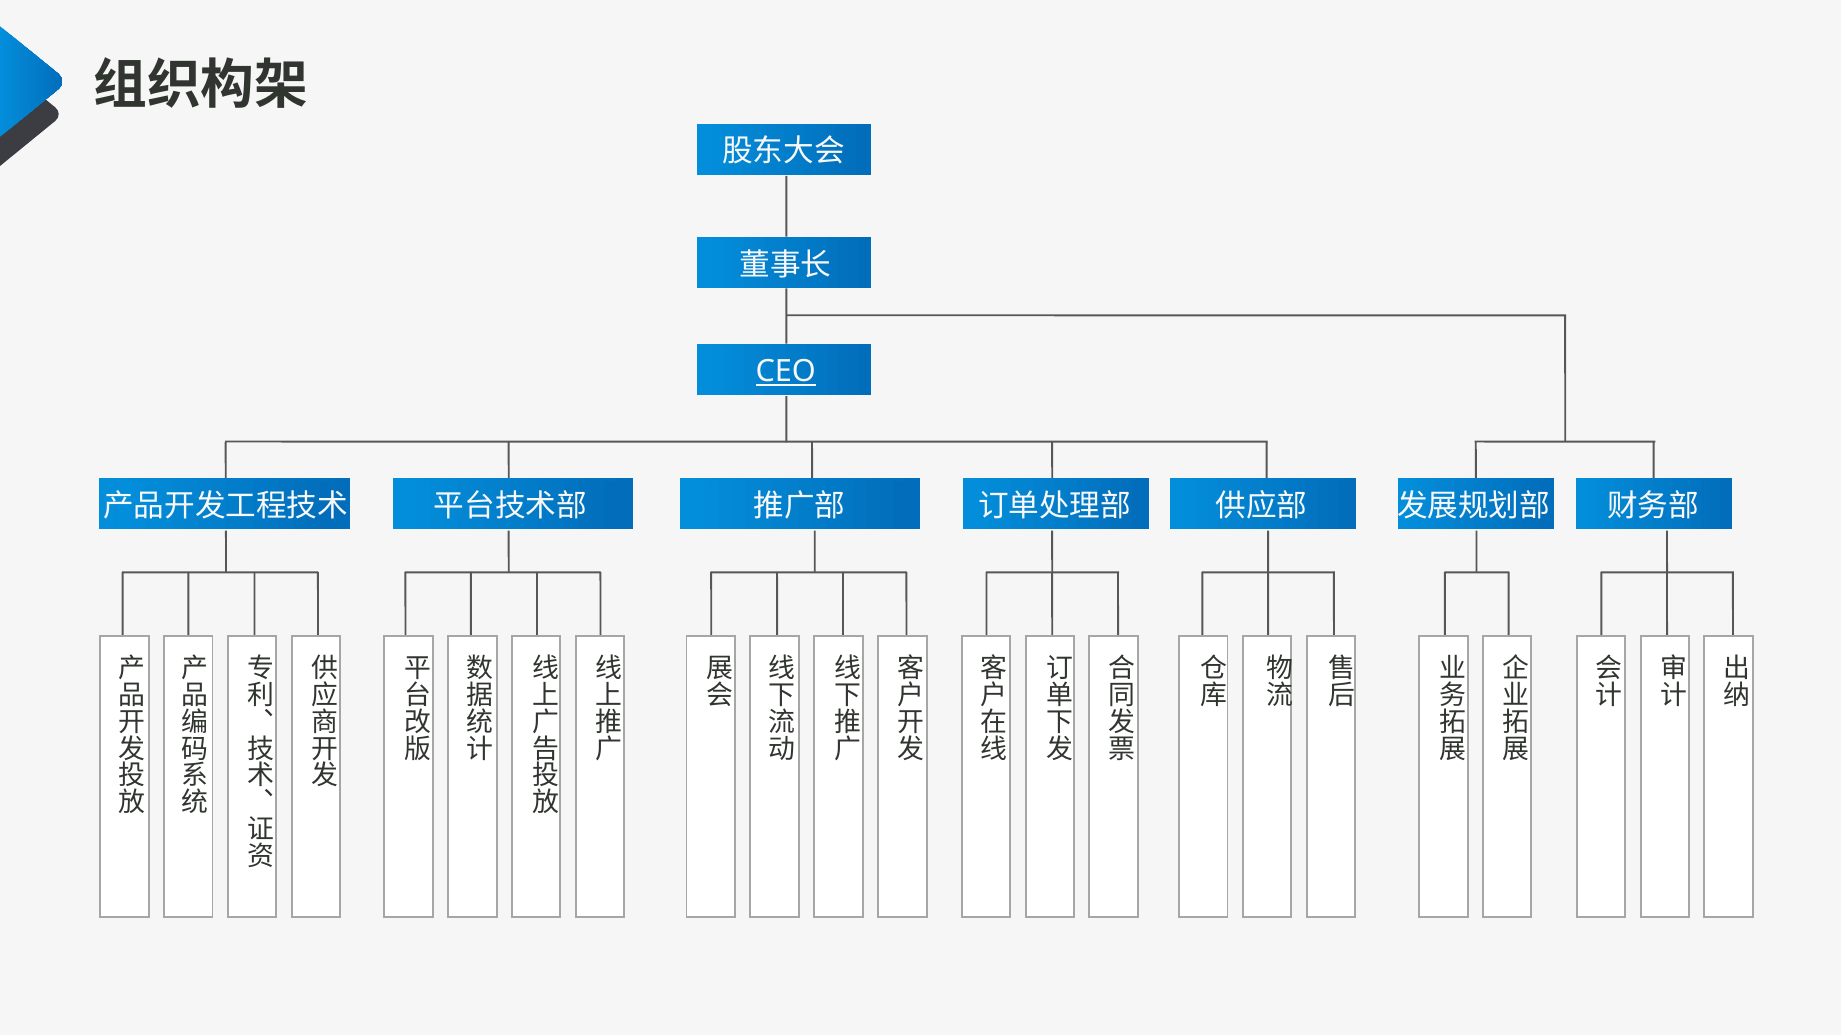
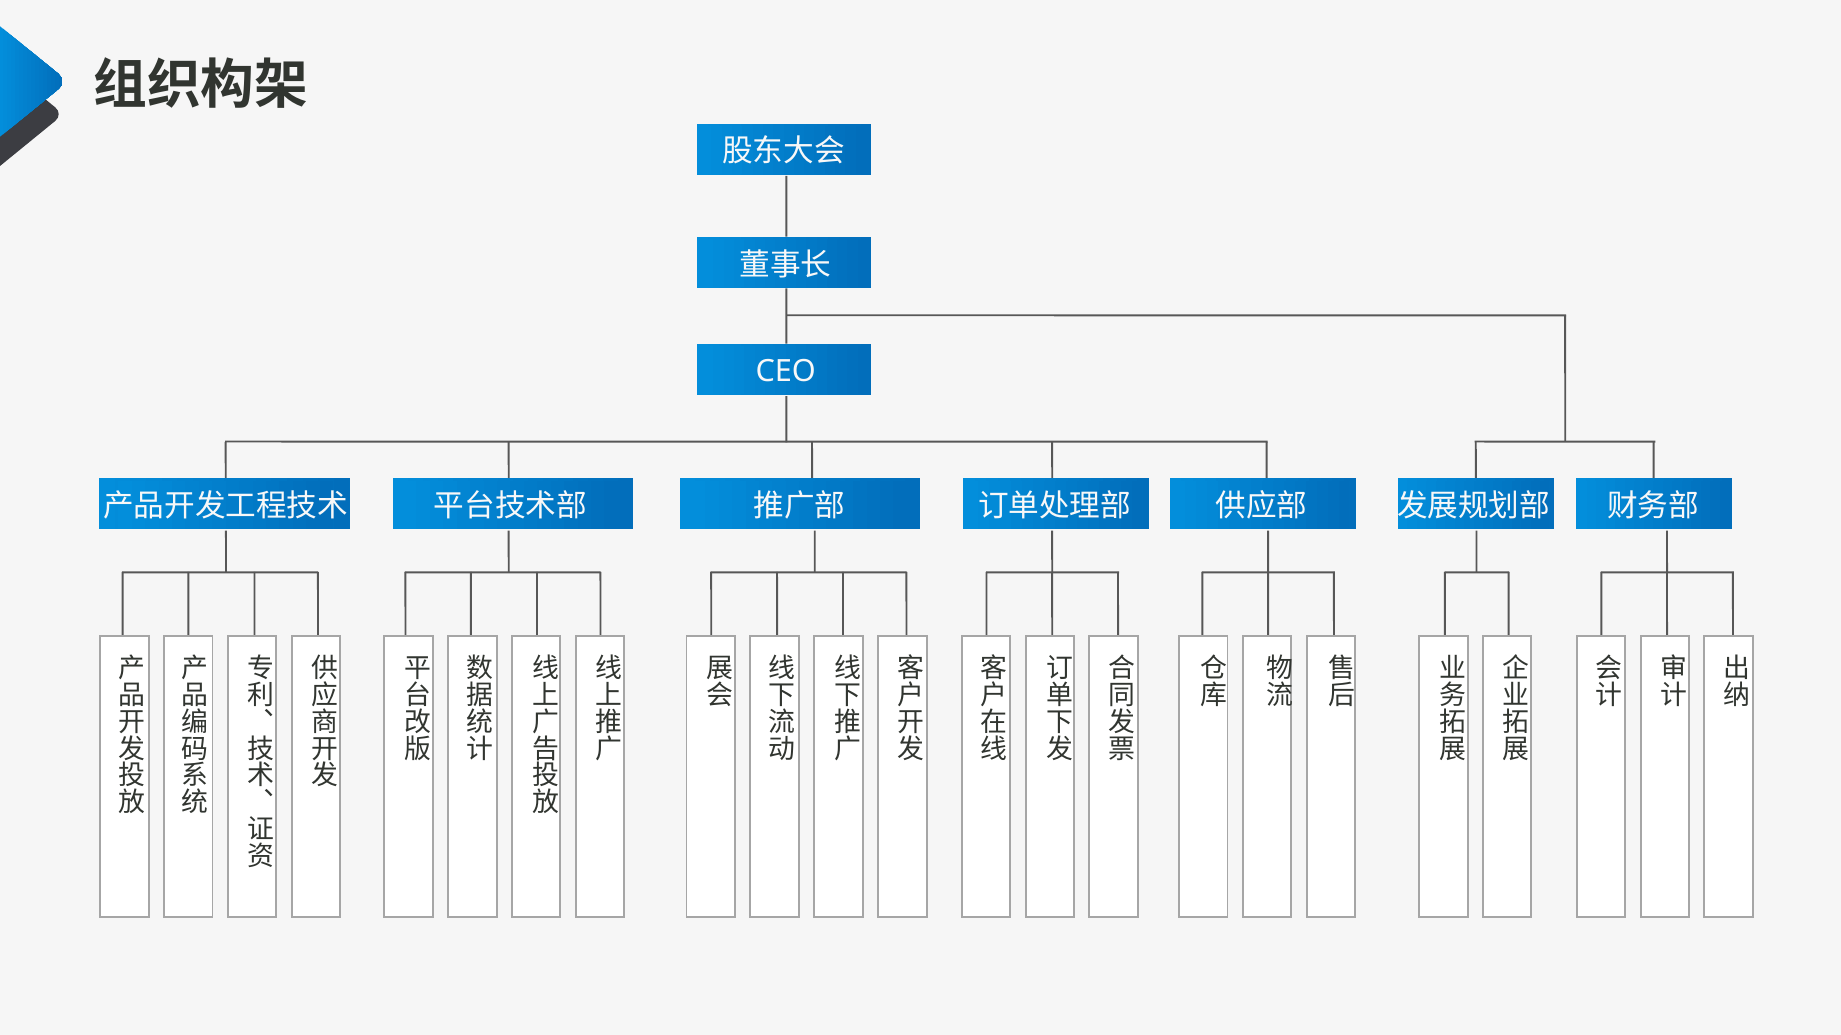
CEO underline: present -> none (786, 372)
